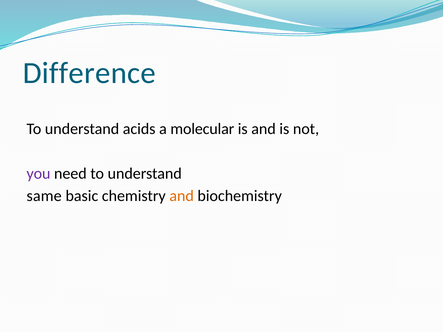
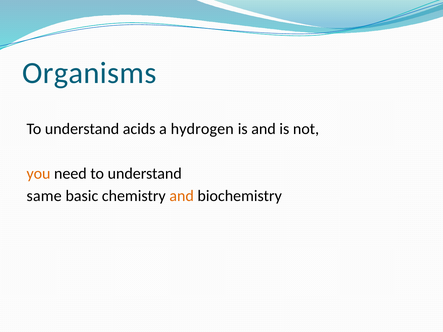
Difference: Difference -> Organisms (89, 73)
molecular: molecular -> hydrogen (202, 129)
you colour: purple -> orange (38, 174)
